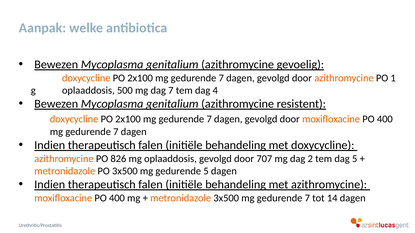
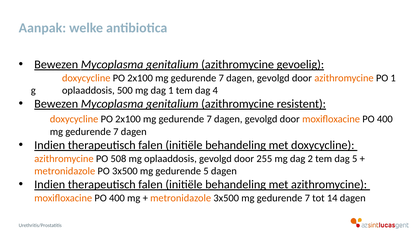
dag 7: 7 -> 1 (171, 91)
826: 826 -> 508 (118, 159)
707: 707 -> 255 (264, 159)
